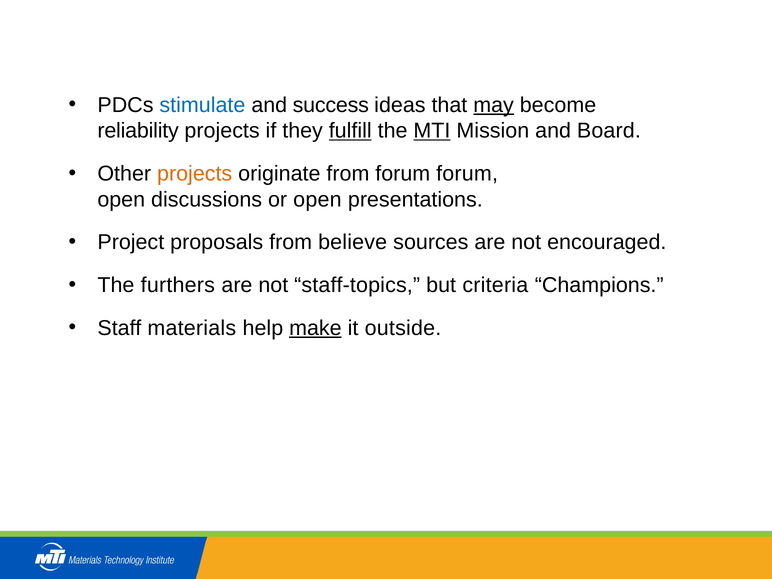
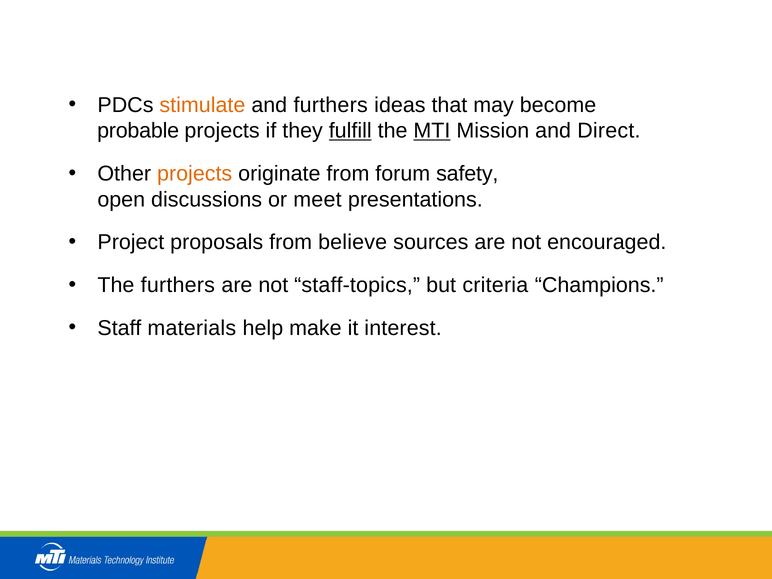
stimulate colour: blue -> orange (202, 105)
and success: success -> furthers (331, 105)
may underline: present -> none (494, 105)
reliability: reliability -> probable (138, 131)
Board: Board -> Direct (609, 131)
forum forum: forum -> safety (467, 174)
or open: open -> meet (317, 199)
make underline: present -> none (315, 328)
outside: outside -> interest (403, 328)
